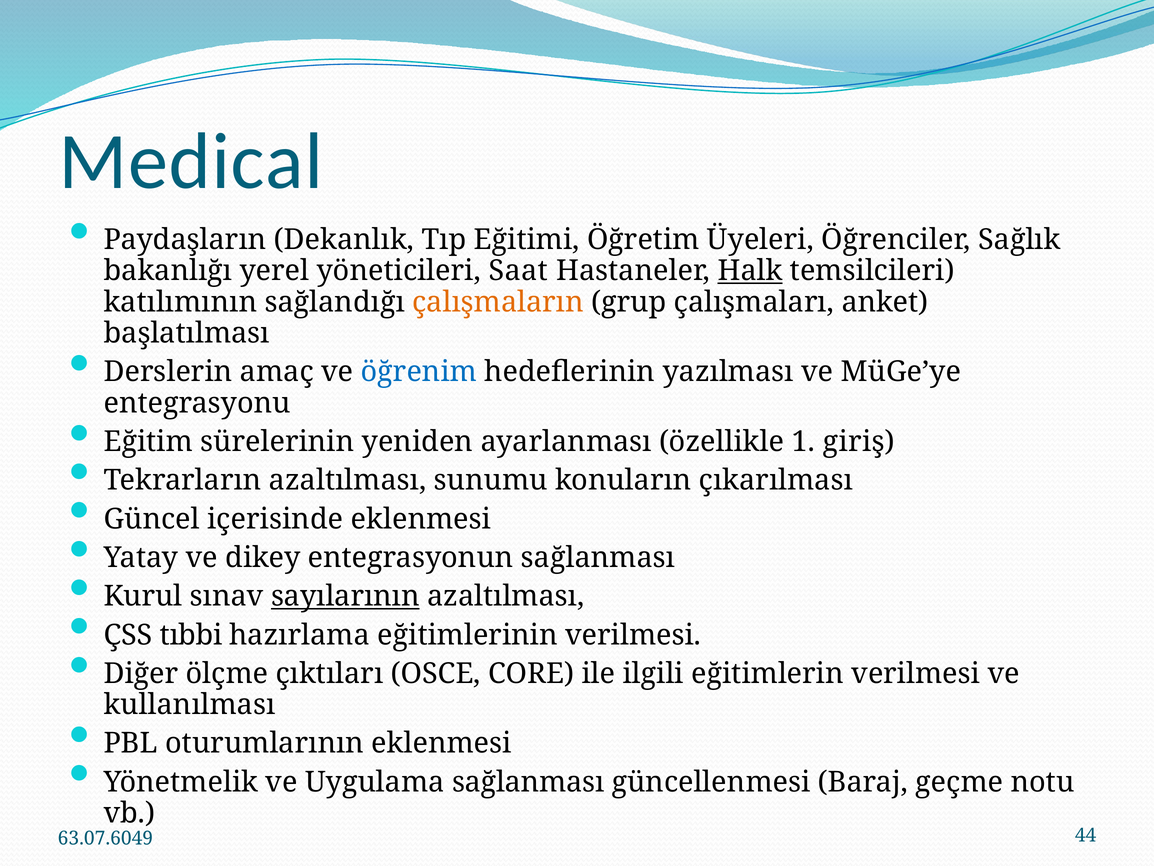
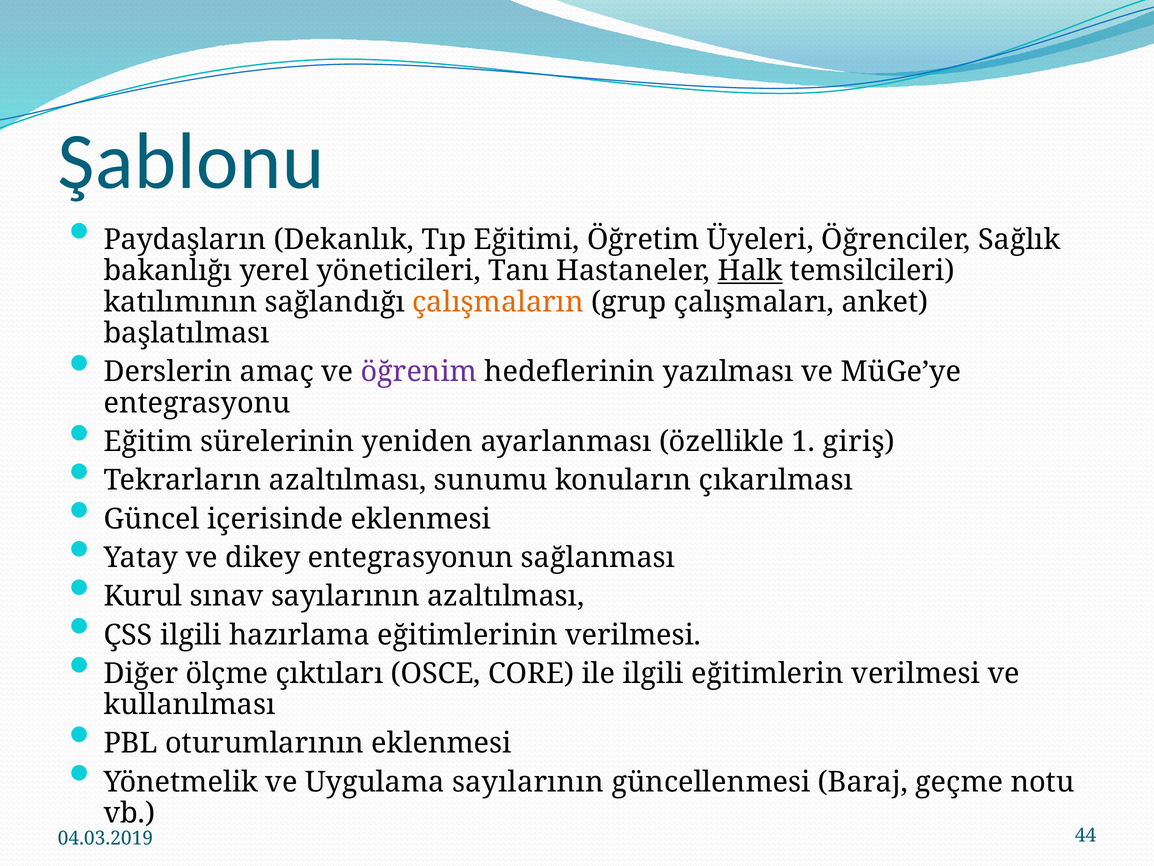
Medical: Medical -> Şablonu (191, 162)
Saat: Saat -> Tanı (519, 271)
öğrenim colour: blue -> purple (419, 372)
sayılarının underline: present -> none (345, 596)
ÇSS tıbbi: tıbbi -> ilgili (191, 635)
Uygulama sağlanması: sağlanması -> sayılarının (528, 782)
63.07.6049: 63.07.6049 -> 04.03.2019 (105, 838)
